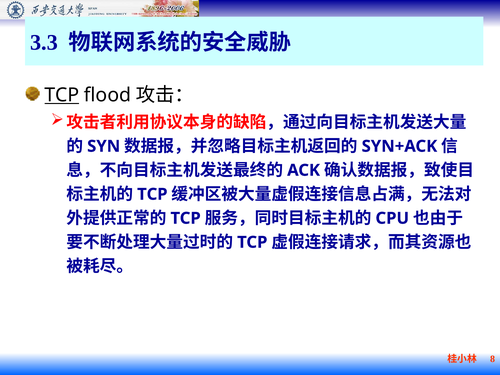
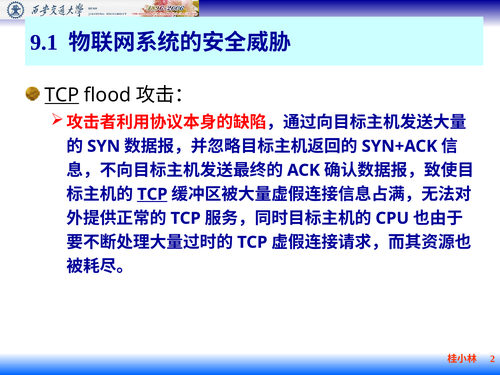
3.3: 3.3 -> 9.1 (44, 43)
TCP underline: none -> present (152, 194)
8: 8 -> 2 (493, 359)
